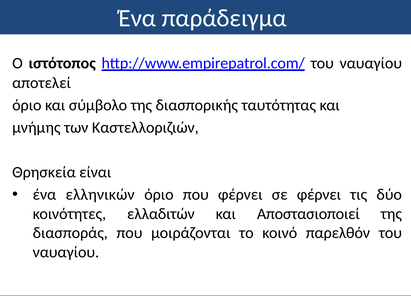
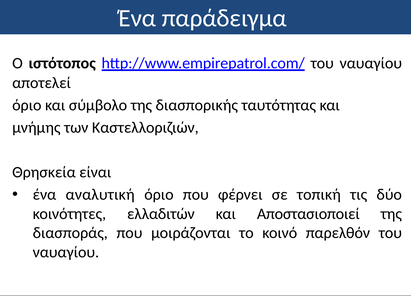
ελληνικών: ελληνικών -> αναλυτική (100, 195)
σε φέρνει: φέρνει -> τοπική (319, 195)
